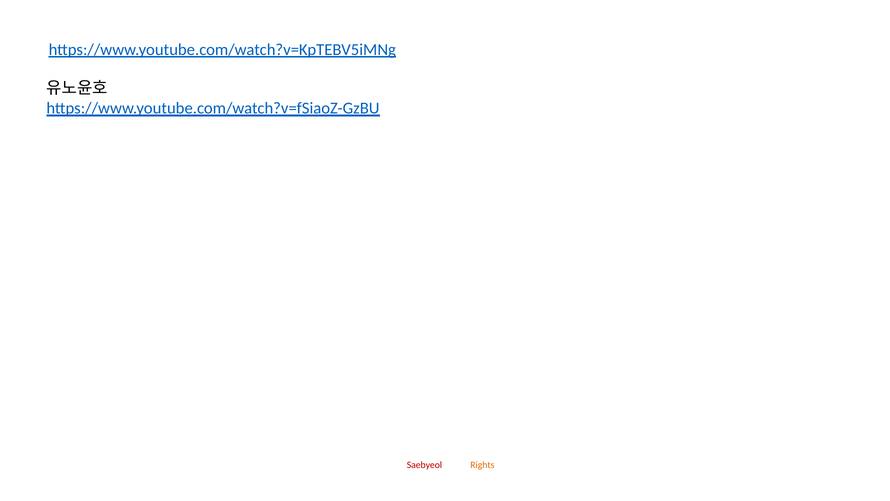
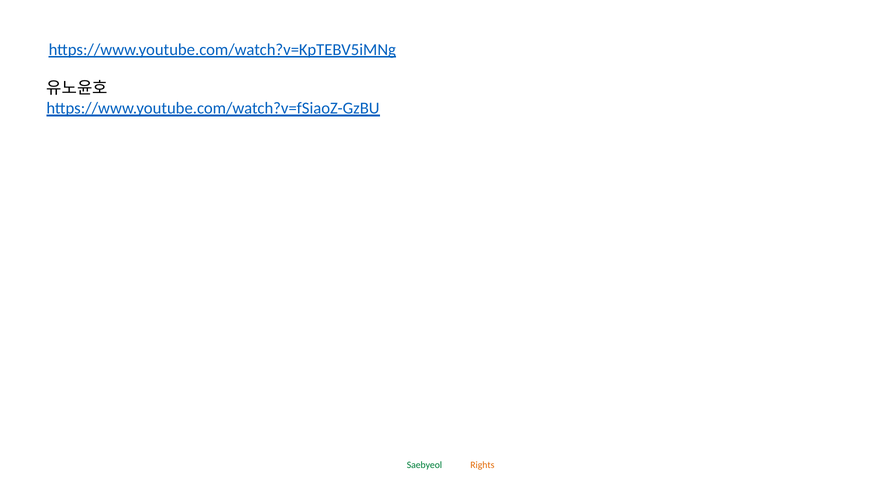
Saebyeol colour: red -> green (424, 465)
